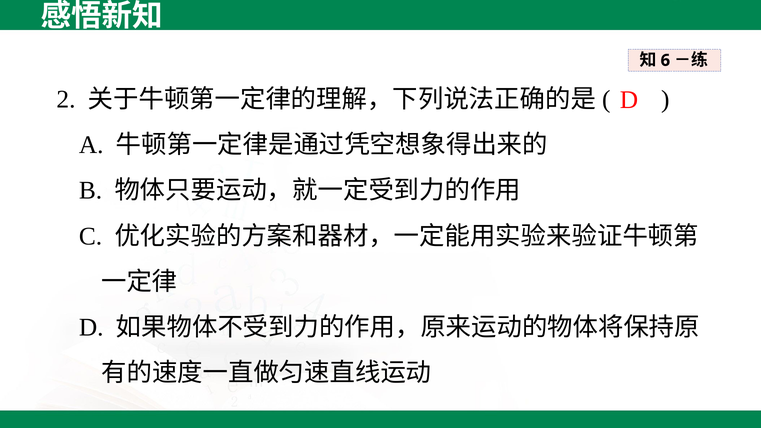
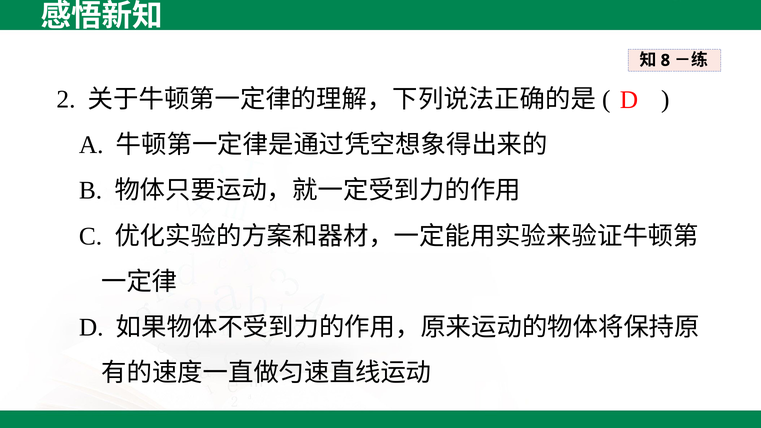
6: 6 -> 8 (665, 60)
